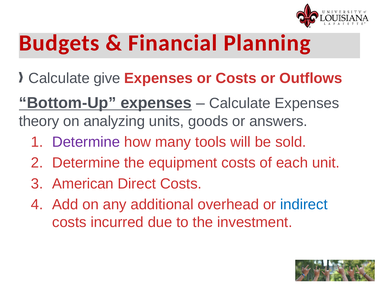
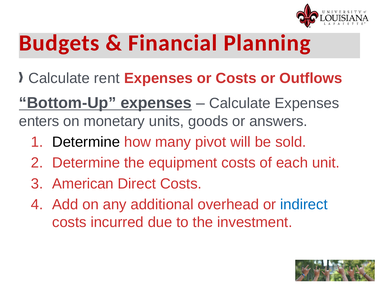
give: give -> rent (107, 78)
theory: theory -> enters (39, 121)
analyzing: analyzing -> monetary (114, 121)
Determine colour: purple -> black (86, 142)
tools: tools -> pivot (211, 142)
